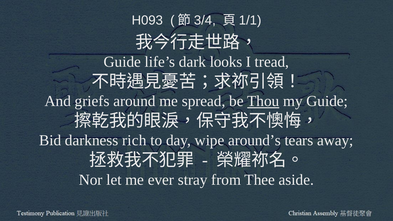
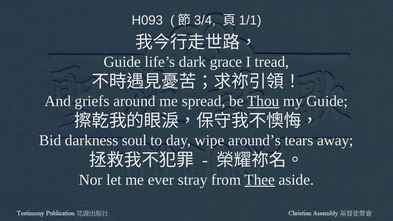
looks: looks -> grace (226, 62)
rich: rich -> soul (134, 140)
Thee underline: none -> present (260, 180)
